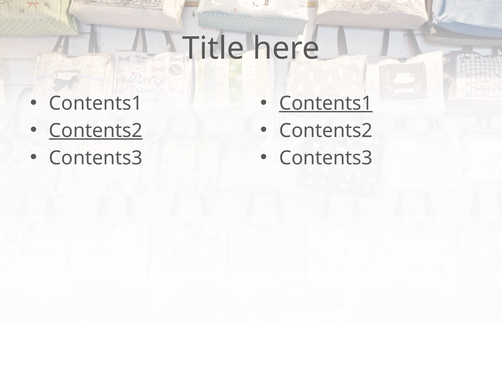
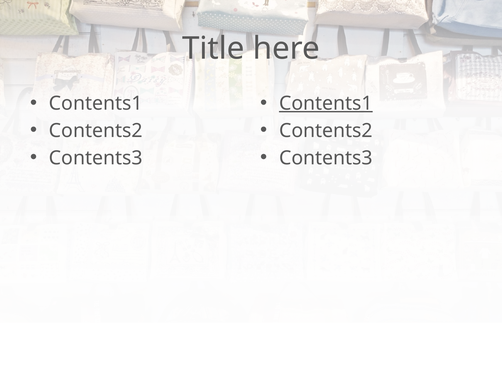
Contents2 underline: present -> none (96, 131)
